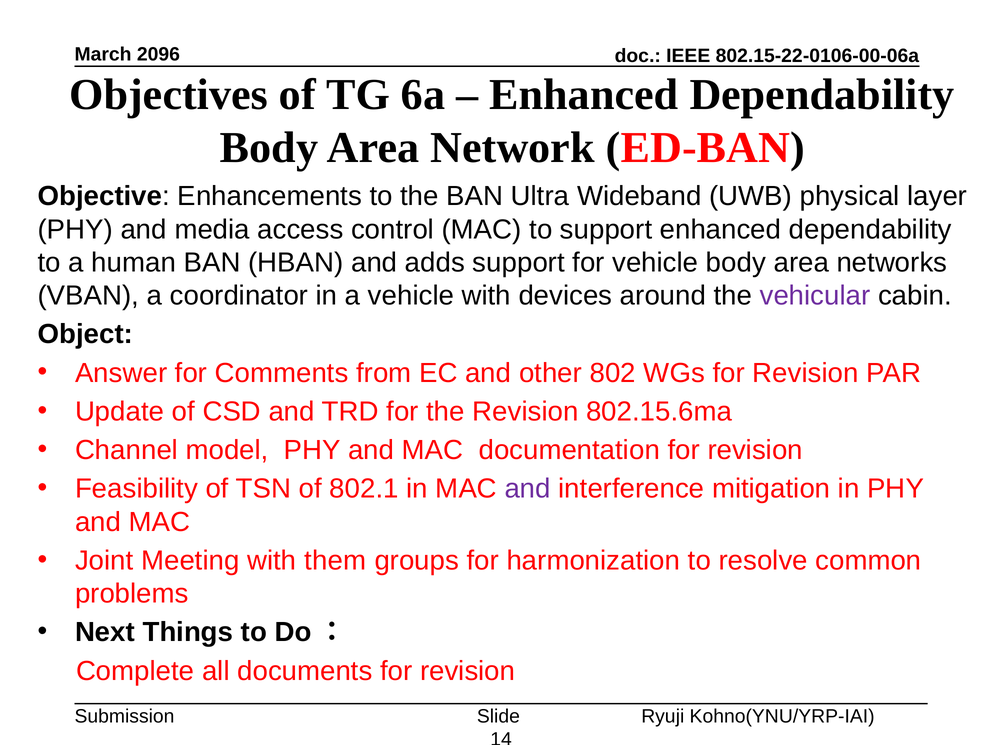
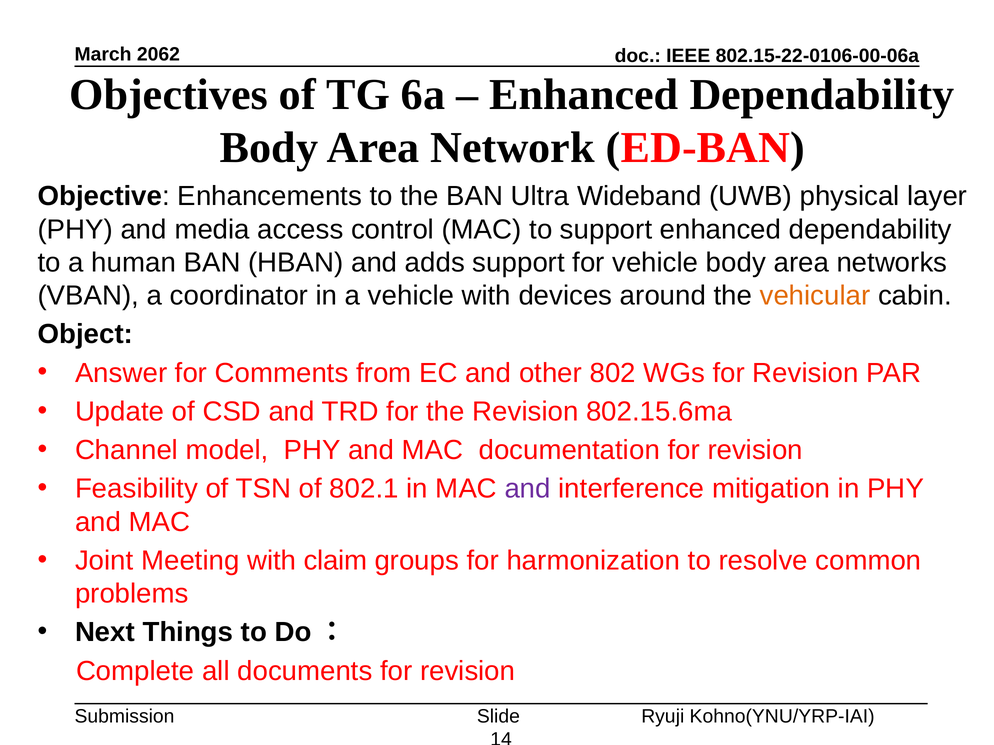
2096: 2096 -> 2062 (158, 54)
vehicular colour: purple -> orange (815, 296)
them: them -> claim (336, 561)
